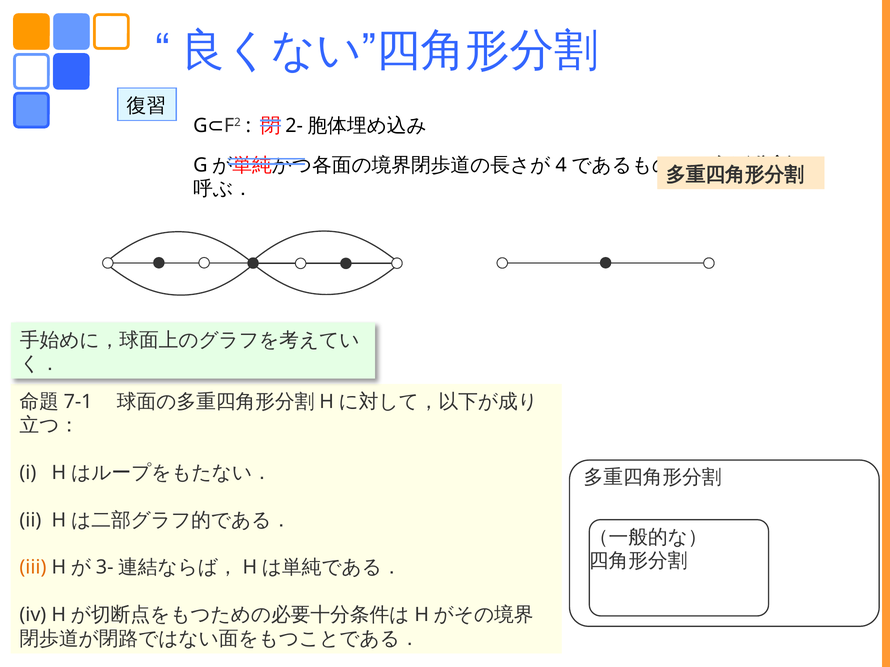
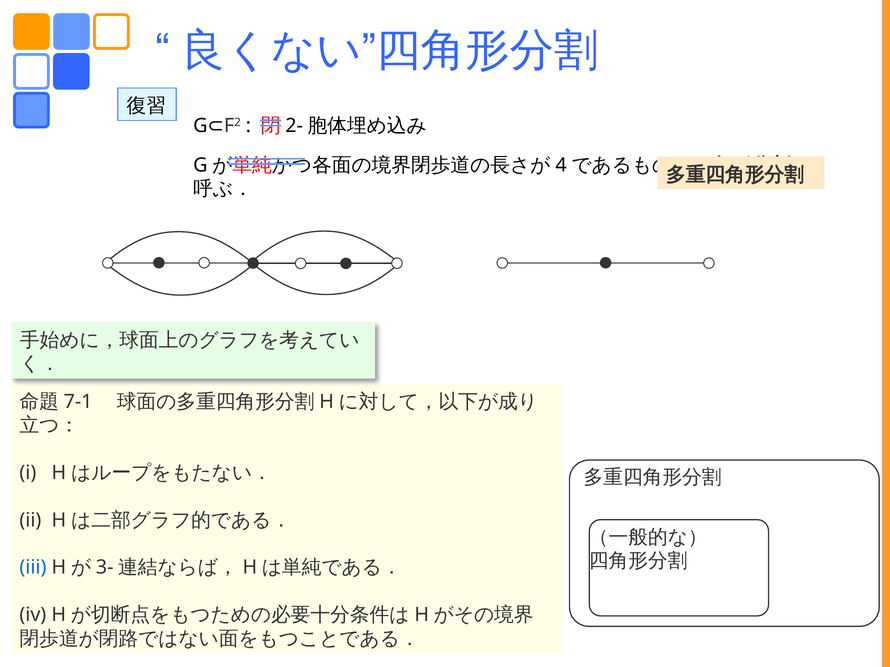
iii colour: orange -> blue (33, 568)
